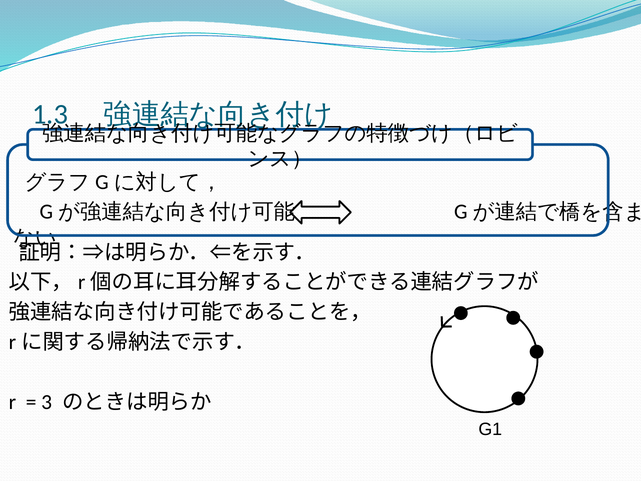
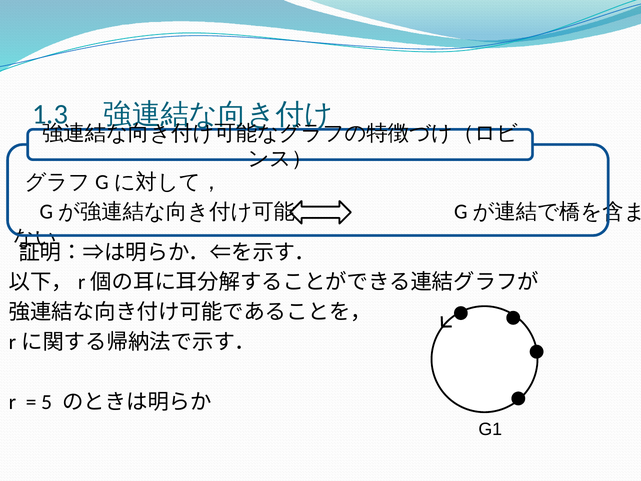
3: 3 -> 5 (47, 402)
